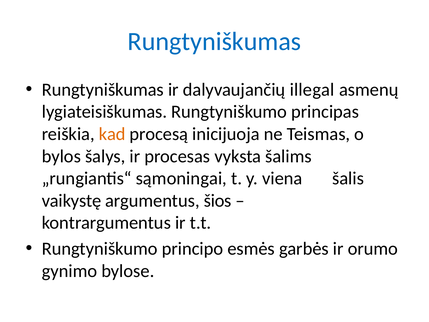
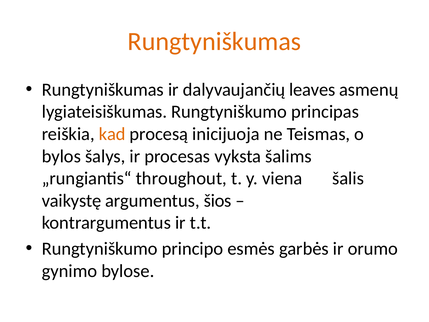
Rungtyniškumas colour: blue -> orange (214, 42)
illegal: illegal -> leaves (312, 90)
sąmoningai: sąmoningai -> throughout (181, 178)
